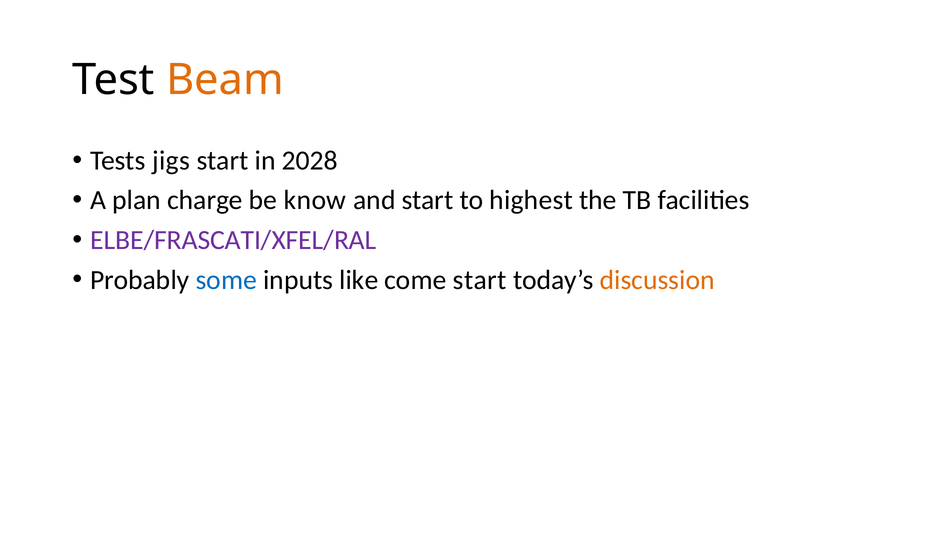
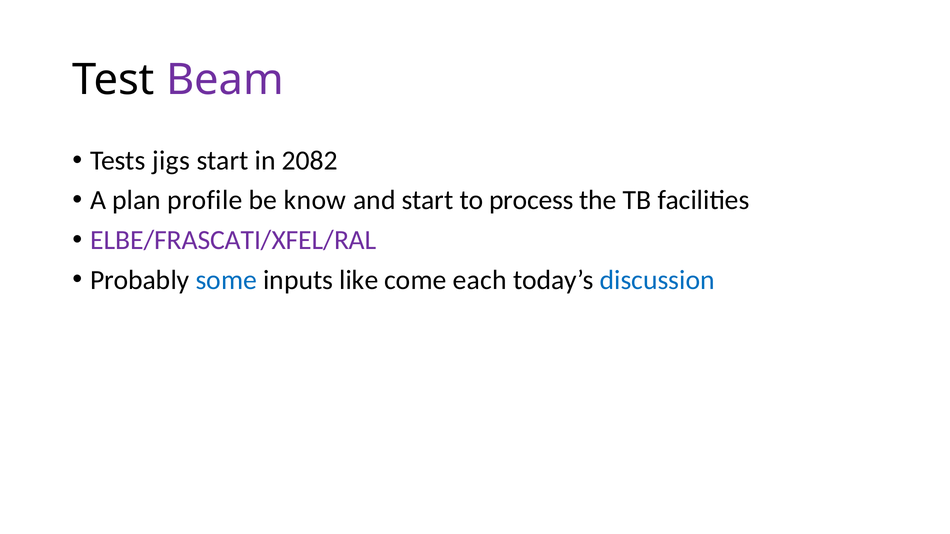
Beam colour: orange -> purple (225, 80)
2028: 2028 -> 2082 (310, 161)
charge: charge -> profile (205, 200)
highest: highest -> process (531, 200)
come start: start -> each (480, 280)
discussion colour: orange -> blue (657, 280)
